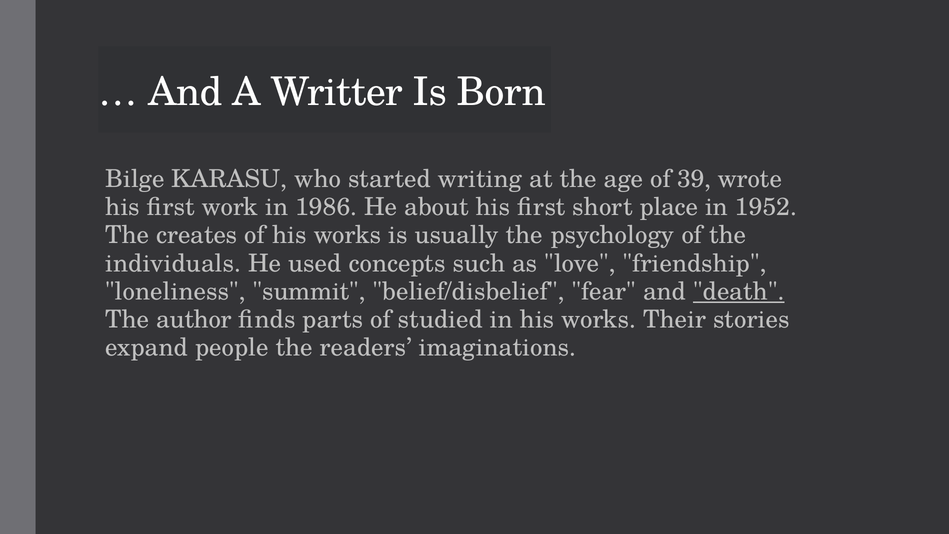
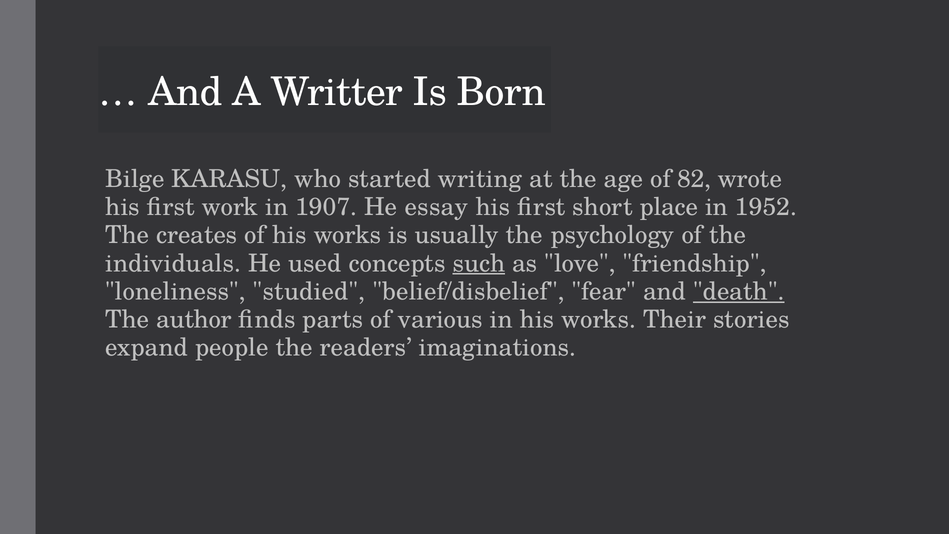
39: 39 -> 82 (694, 179)
1986: 1986 -> 1907 (326, 207)
about: about -> essay (436, 207)
such underline: none -> present (479, 263)
summit: summit -> studied (309, 291)
studied: studied -> various (440, 320)
